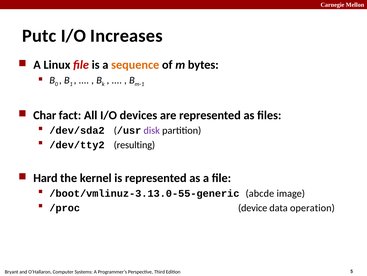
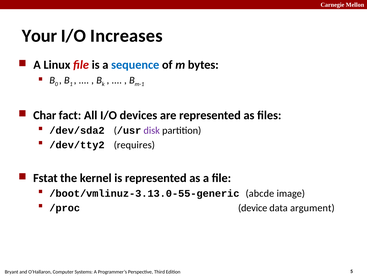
Putc: Putc -> Your (39, 36)
sequence colour: orange -> blue (135, 65)
resulting: resulting -> requires (134, 145)
Hard: Hard -> Fstat (45, 178)
operation: operation -> argument (312, 207)
